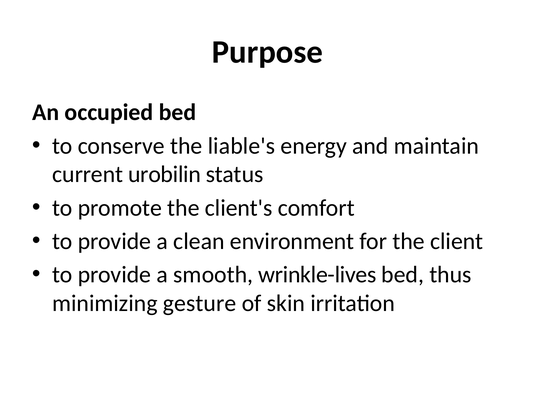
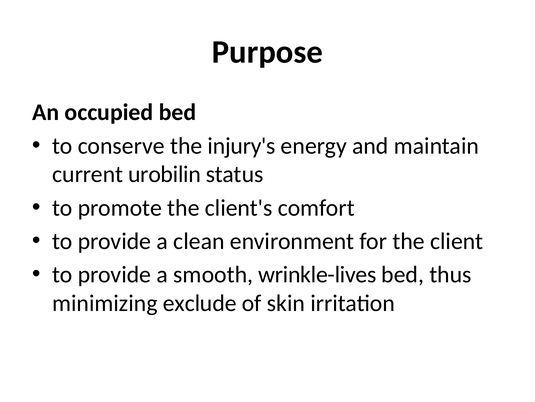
liable's: liable's -> injury's (242, 146)
gesture: gesture -> exclude (200, 303)
